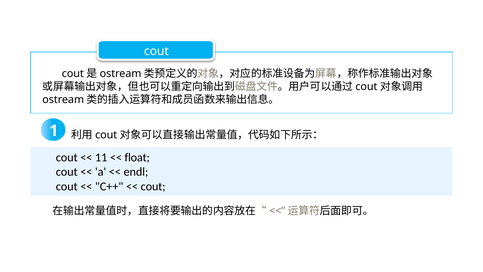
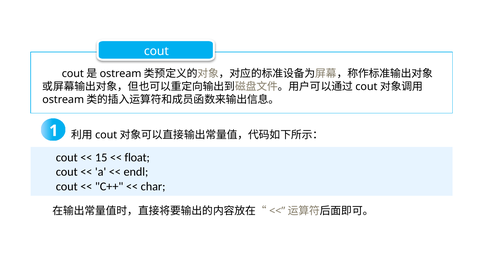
11: 11 -> 15 (101, 157)
cout: cout -> char (153, 186)
